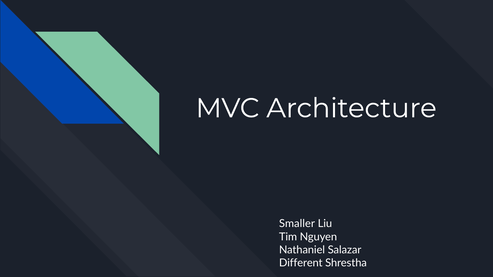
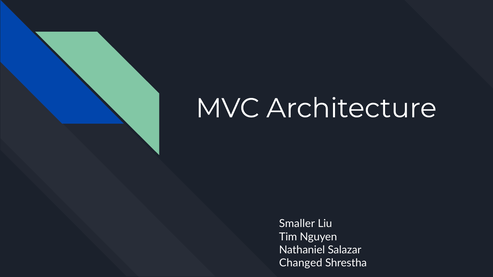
Different: Different -> Changed (301, 263)
